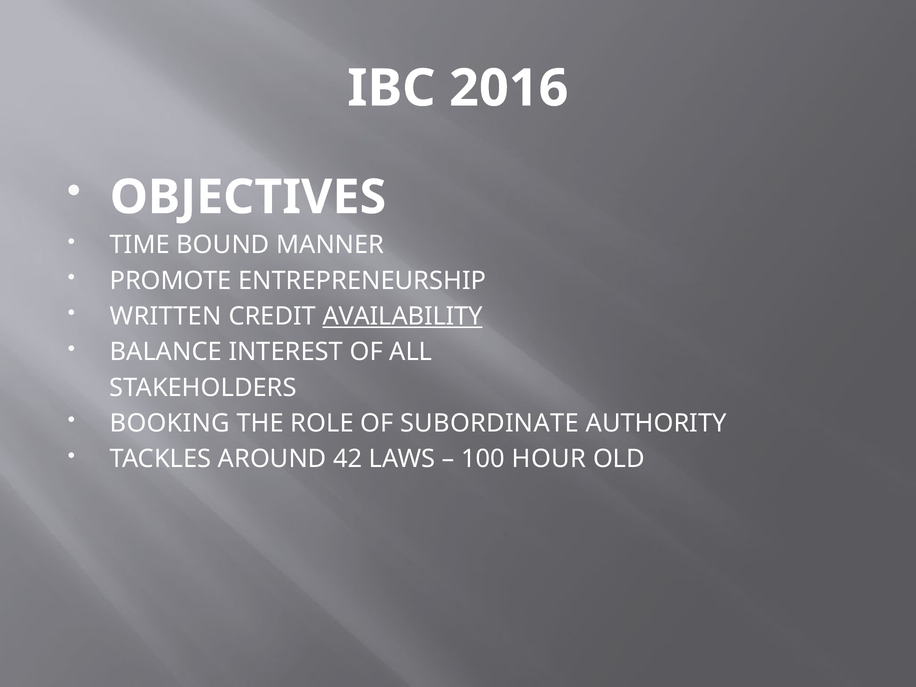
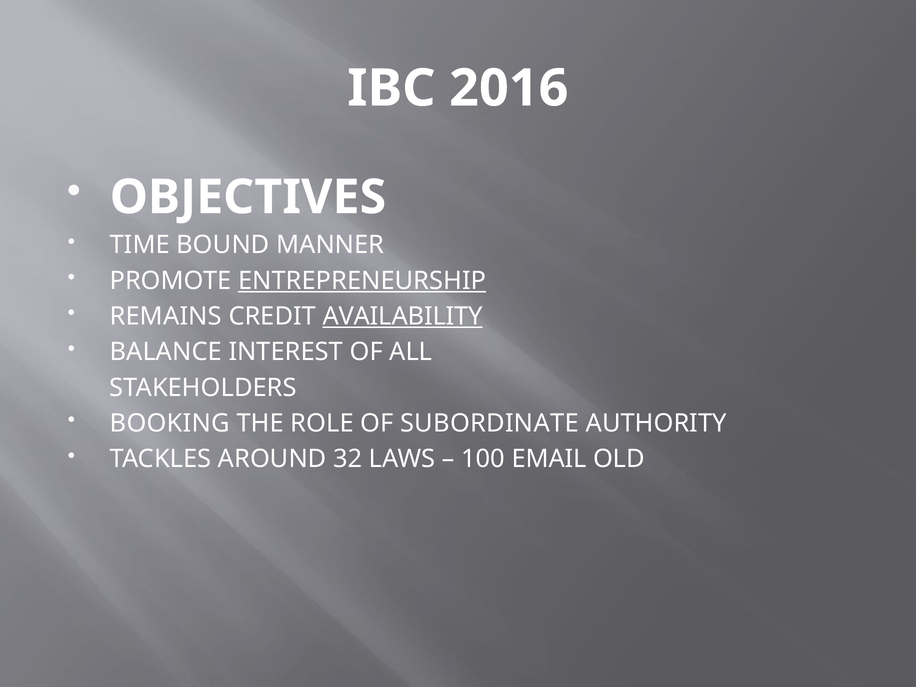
ENTREPRENEURSHIP underline: none -> present (362, 281)
WRITTEN: WRITTEN -> REMAINS (166, 316)
42: 42 -> 32 (348, 459)
HOUR: HOUR -> EMAIL (549, 459)
